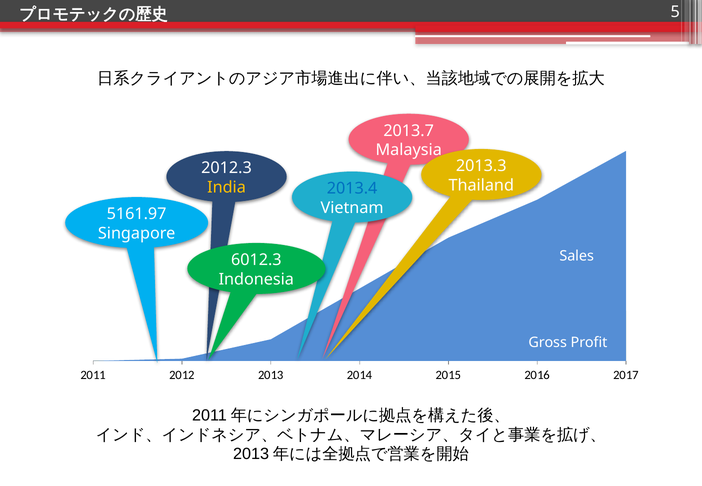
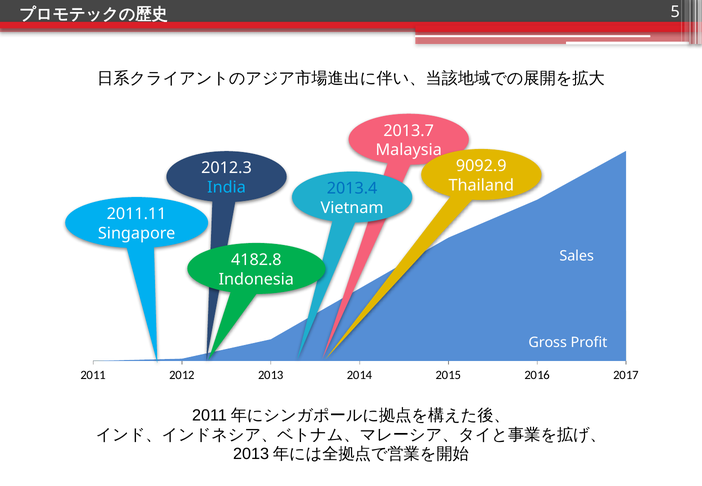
2013.3: 2013.3 -> 9092.9 (481, 166)
India colour: yellow -> light blue (227, 187)
5161.97: 5161.97 -> 2011.11 (137, 214)
6012.3: 6012.3 -> 4182.8 (256, 260)
